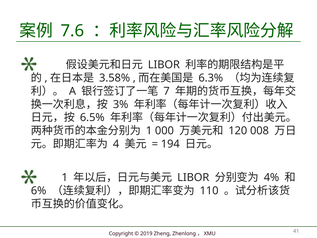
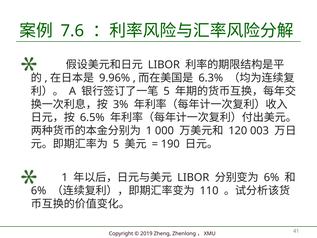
3.58%: 3.58% -> 9.96% (115, 78)
7: 7 -> 5 (167, 91)
008: 008 -> 003 (259, 131)
4: 4 -> 5 (116, 144)
194: 194 -> 190 (170, 144)
4%: 4% -> 6% (271, 177)
